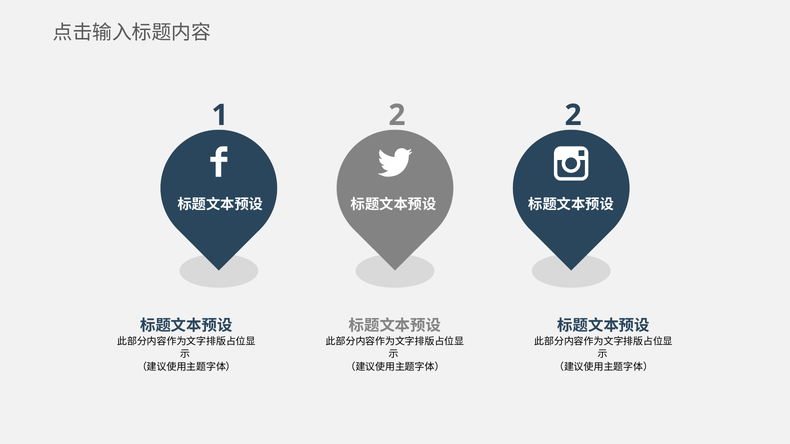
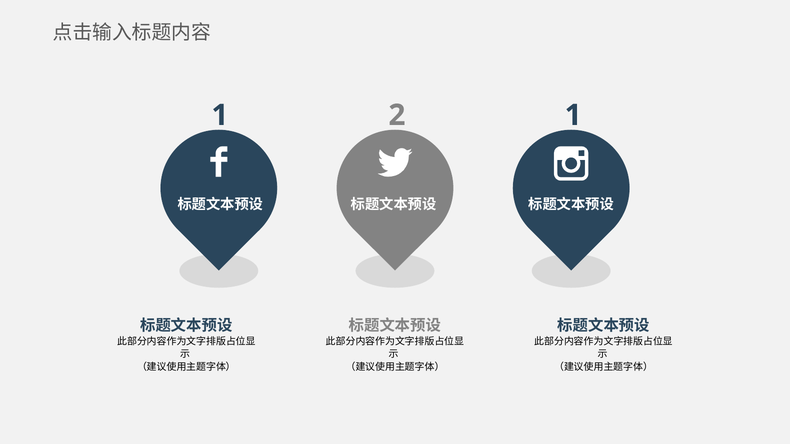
2 2: 2 -> 1 (573, 115)
